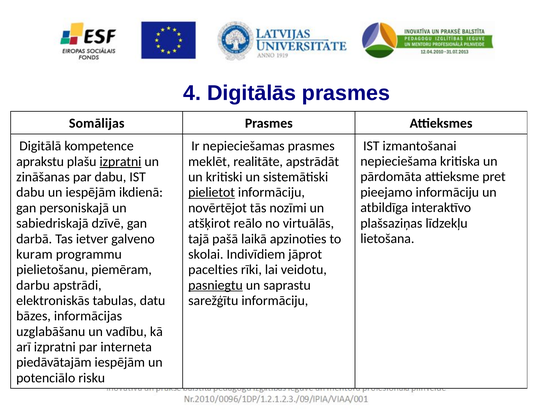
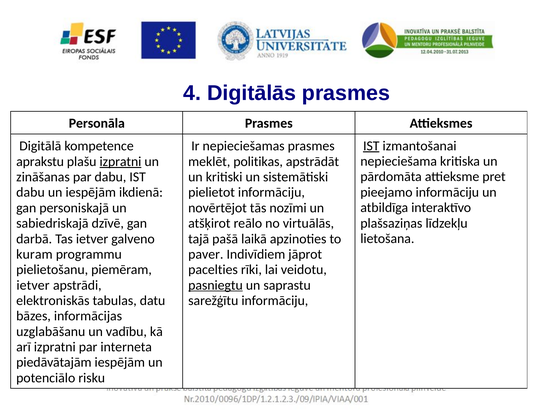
Somālijas: Somālijas -> Personāla (97, 124)
IST underline: none -> present (371, 146)
realitāte: realitāte -> politikas (258, 162)
pielietot underline: present -> none (212, 193)
skolai: skolai -> paver (206, 254)
darbu: darbu -> ietver (33, 285)
